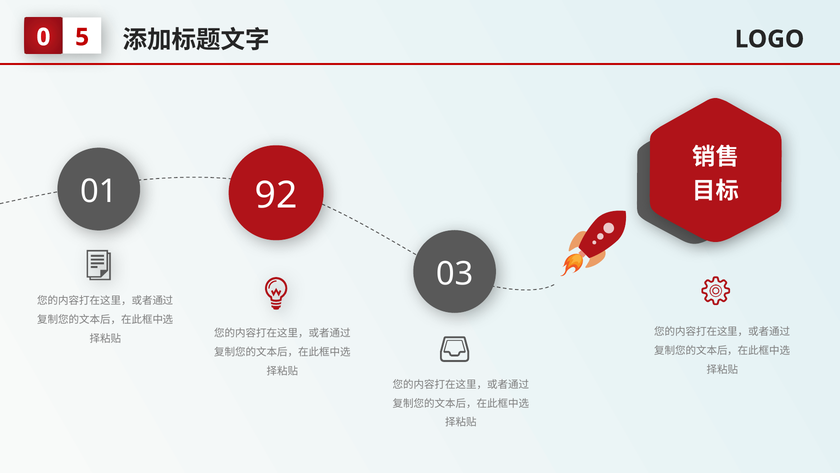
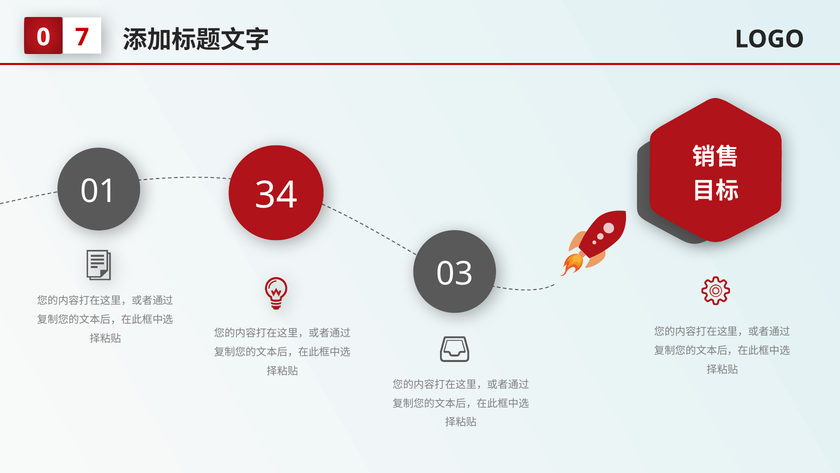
5: 5 -> 7 (82, 37)
92: 92 -> 34 (276, 195)
